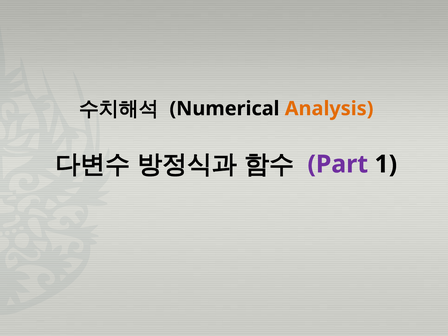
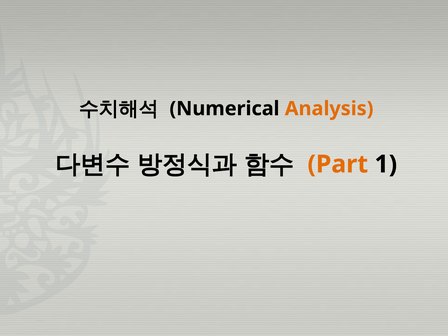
Part colour: purple -> orange (338, 164)
